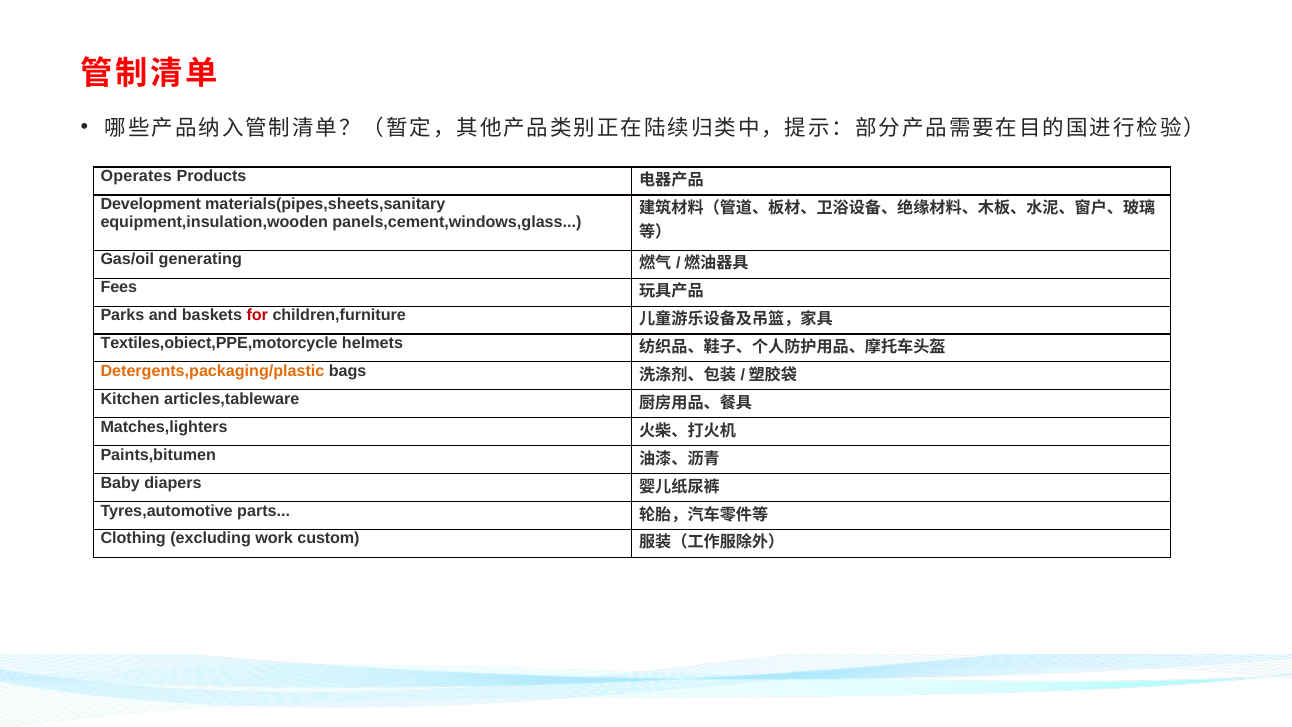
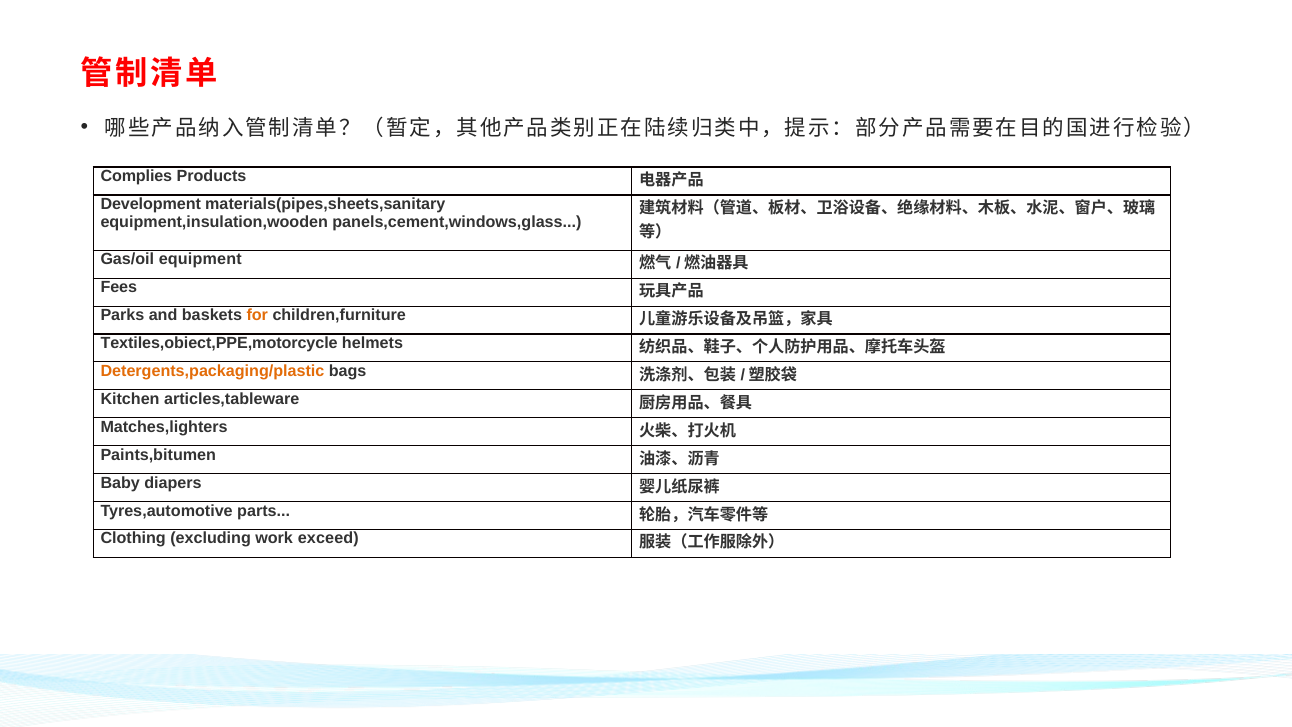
Operates: Operates -> Complies (136, 176)
generating: generating -> equipment (200, 260)
for colour: red -> orange (257, 315)
custom: custom -> exceed (328, 538)
